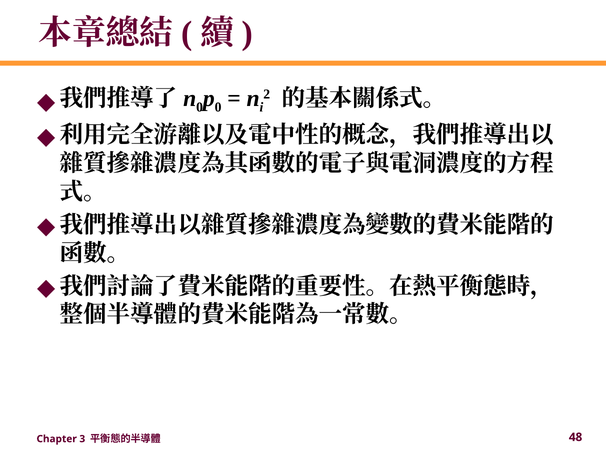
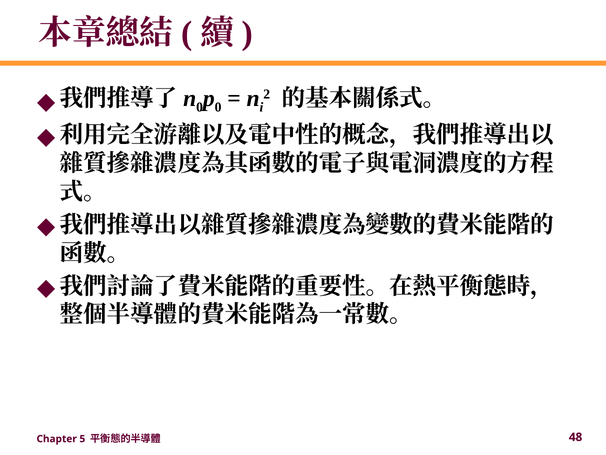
3: 3 -> 5 (82, 438)
